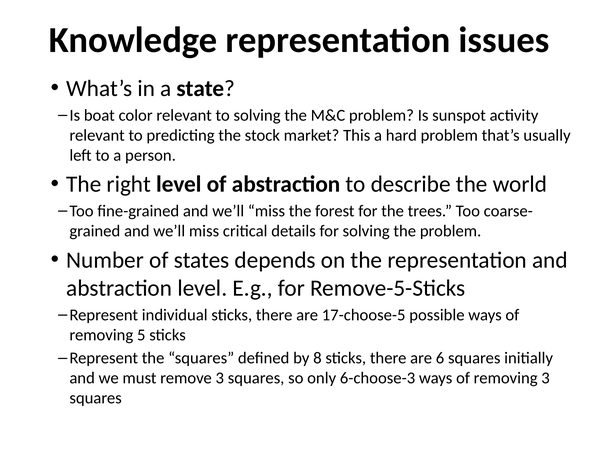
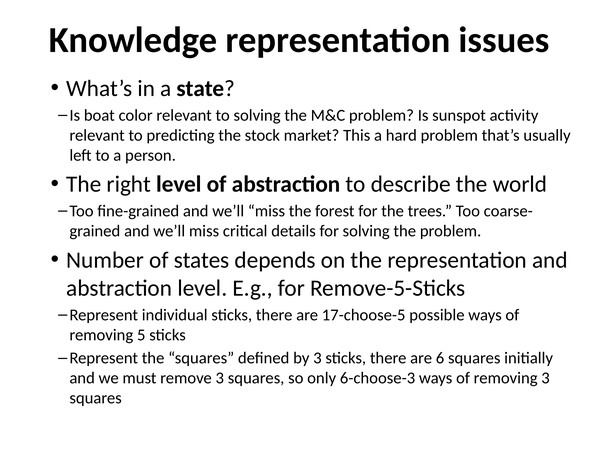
by 8: 8 -> 3 (317, 358)
